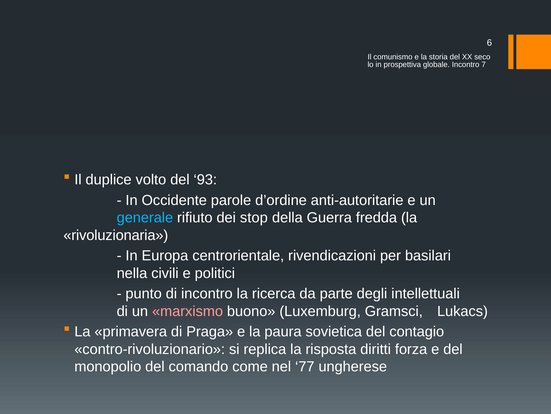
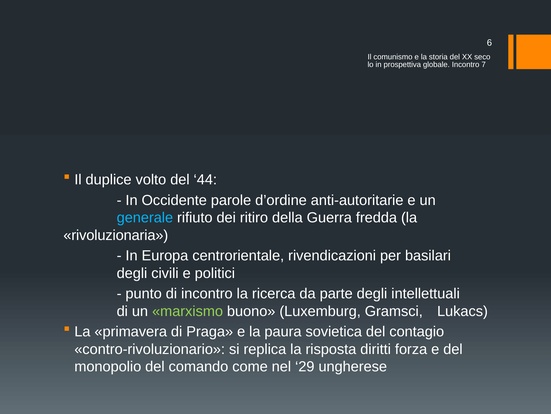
93: 93 -> 44 (205, 179)
stop: stop -> ritiro (254, 217)
nella: nella -> degli (132, 273)
marxismo colour: pink -> light green (188, 311)
77: 77 -> 29 (305, 366)
